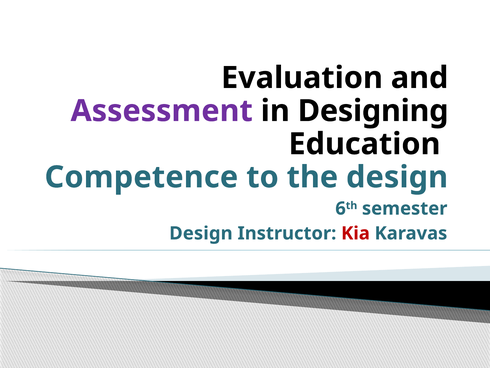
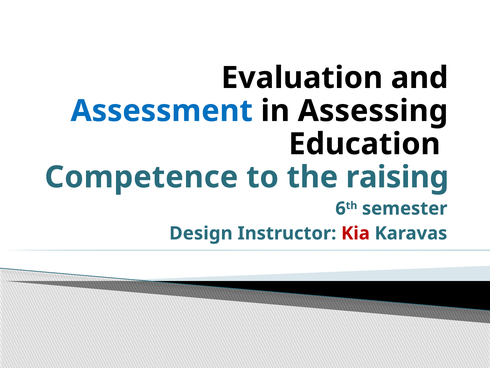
Assessment colour: purple -> blue (162, 111)
Designing: Designing -> Assessing (373, 111)
the design: design -> raising (397, 177)
